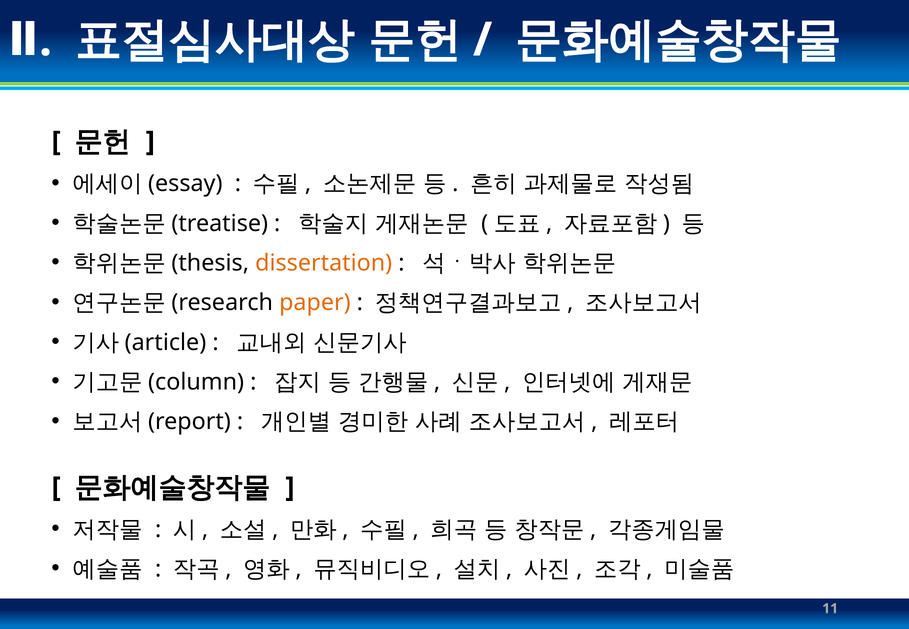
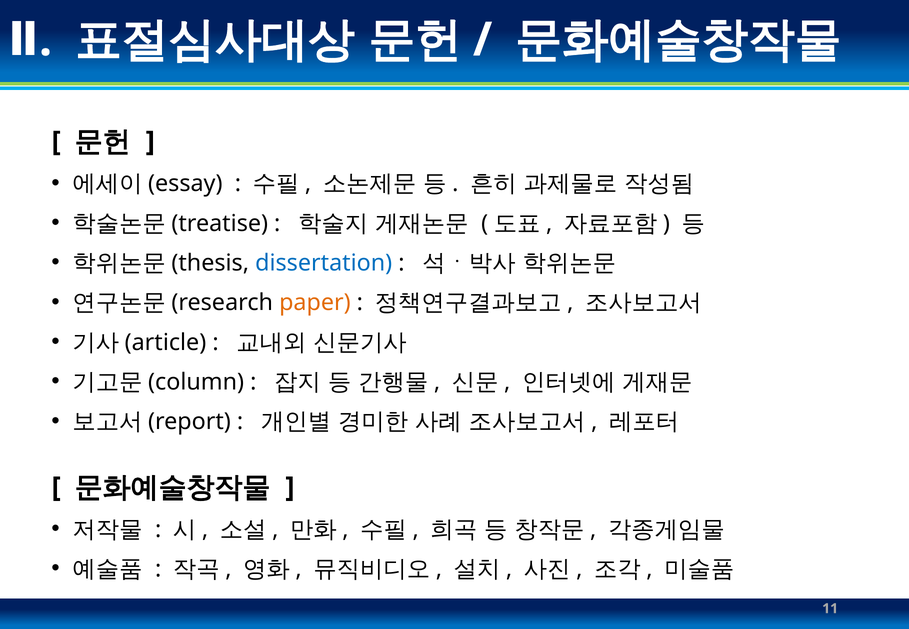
dissertation colour: orange -> blue (324, 263)
